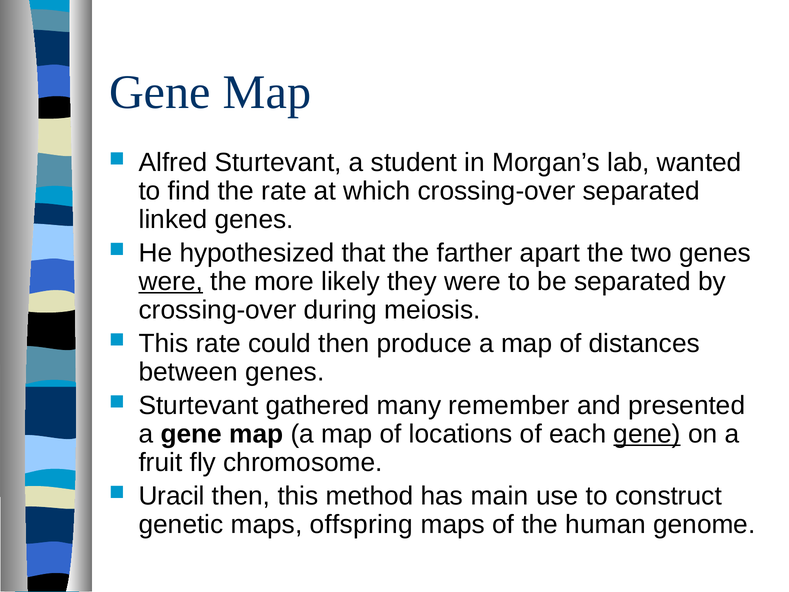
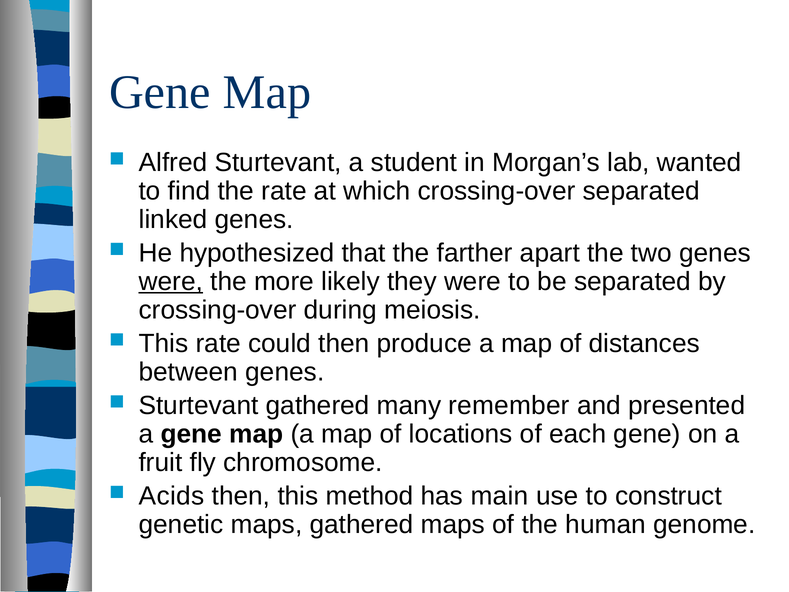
gene underline: present -> none (647, 434)
Uracil: Uracil -> Acids (171, 496)
maps offspring: offspring -> gathered (362, 524)
